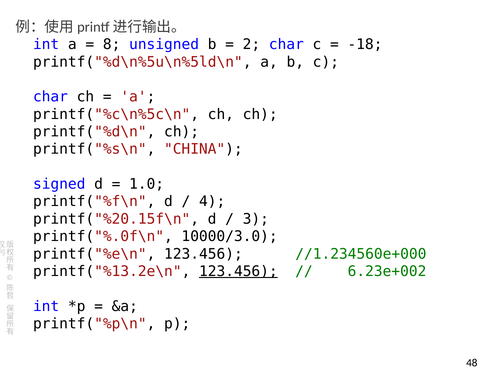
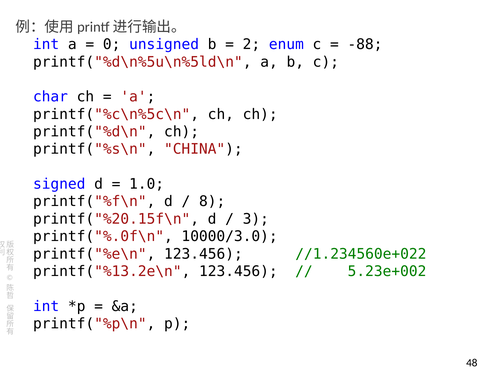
8: 8 -> 0 (112, 44)
2 char: char -> enum (286, 44)
-18: -18 -> -88 (365, 44)
4: 4 -> 8 (212, 201)
//1.234560e+000: //1.234560e+000 -> //1.234560e+022 (361, 254)
123.456 underline: present -> none (238, 271)
6.23e+002: 6.23e+002 -> 5.23e+002 (387, 271)
